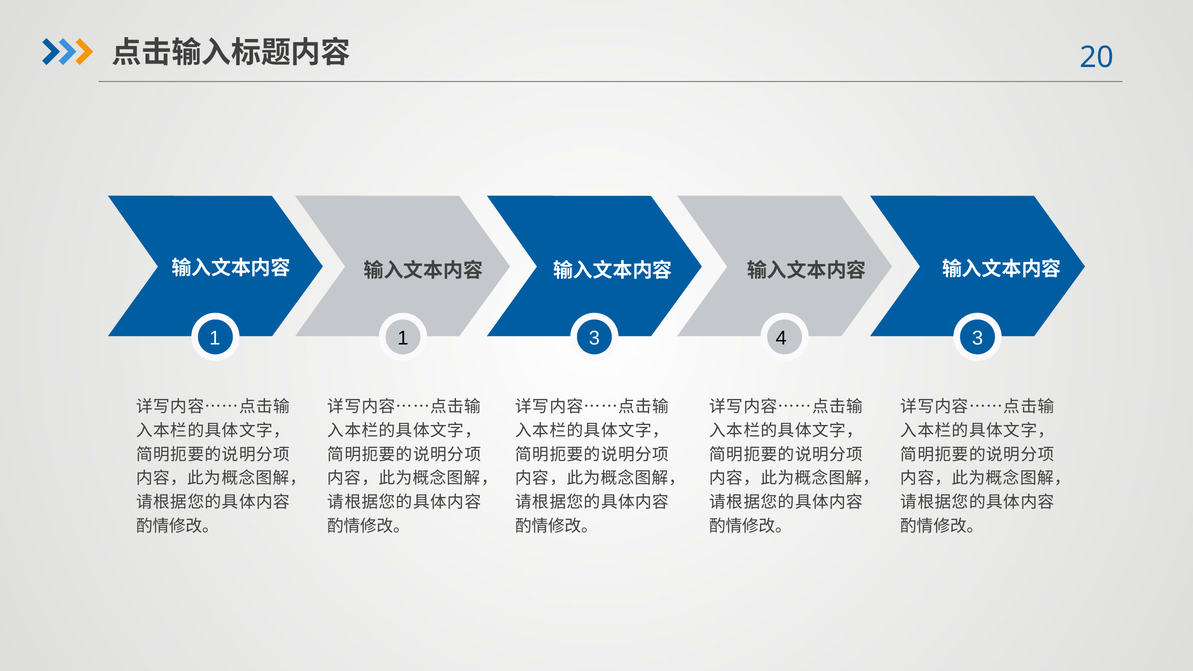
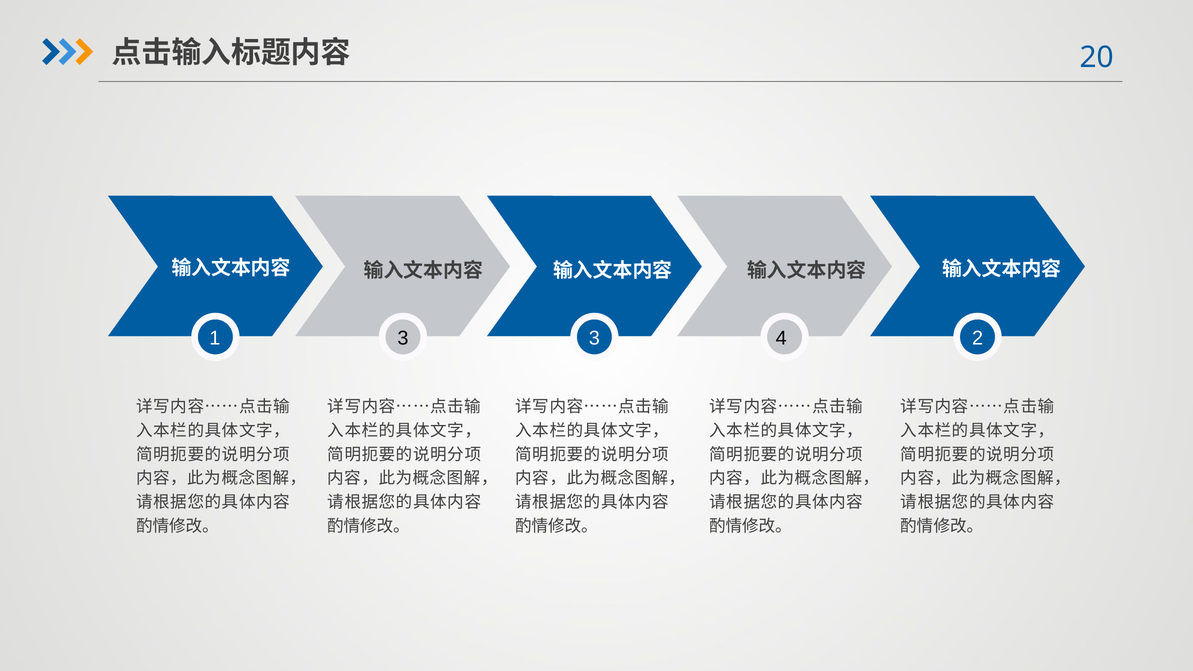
1 1: 1 -> 3 (403, 338)
4 3: 3 -> 2 (978, 338)
